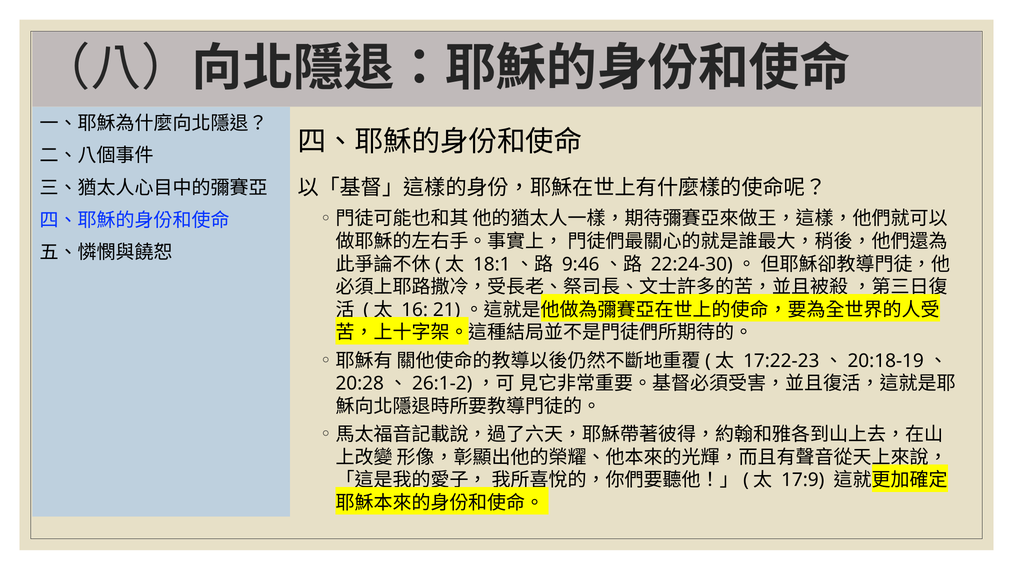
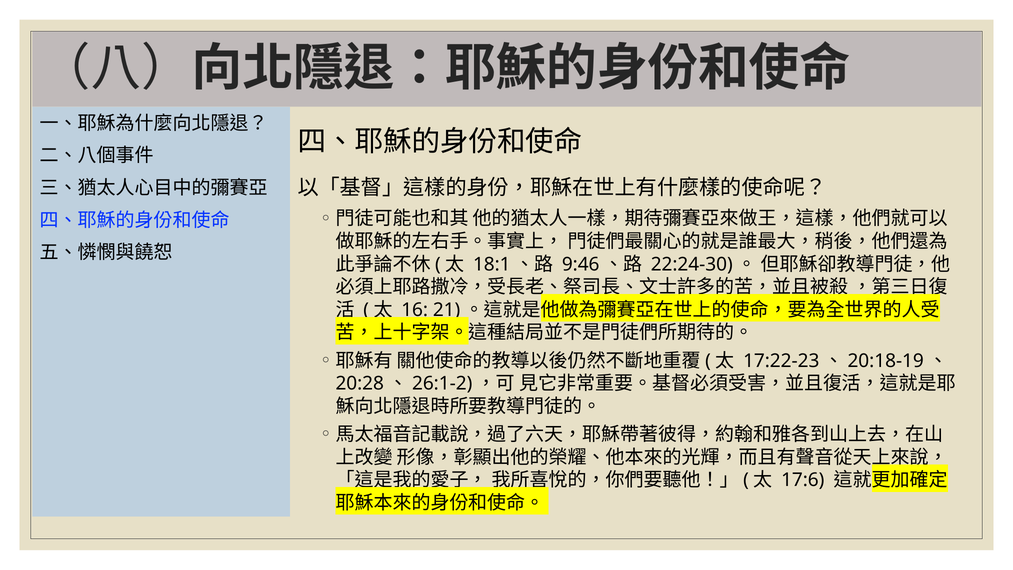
17:9: 17:9 -> 17:6 (803, 480)
